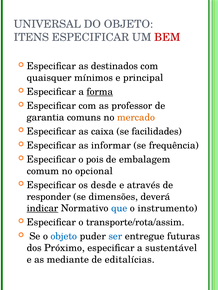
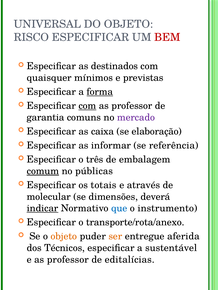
ITENS: ITENS -> RISCO (31, 37)
principal: principal -> previstas (143, 78)
com underline: none -> present (87, 106)
mercado colour: orange -> purple (136, 118)
facilidades: facilidades -> elaboração (157, 132)
frequência: frequência -> referência (174, 146)
pois: pois -> três (95, 160)
comum underline: none -> present (43, 171)
opcional: opcional -> públicas (94, 171)
desde: desde -> totais (104, 185)
responder: responder -> molecular (49, 197)
transporte/rota/assim: transporte/rota/assim -> transporte/rota/anexo (135, 223)
objeto colour: blue -> orange (64, 237)
ser colour: blue -> orange (115, 237)
futuras: futuras -> aferida (183, 237)
Próximo: Próximo -> Técnicos (65, 248)
e as mediante: mediante -> professor (68, 260)
